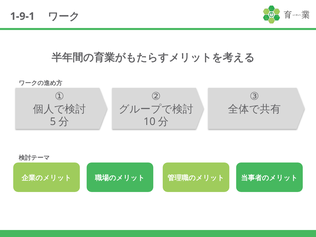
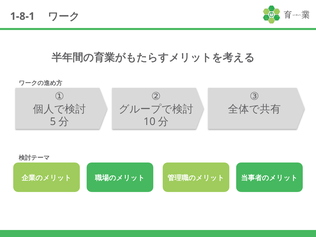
1-9-1: 1-9-1 -> 1-8-1 (22, 16)
